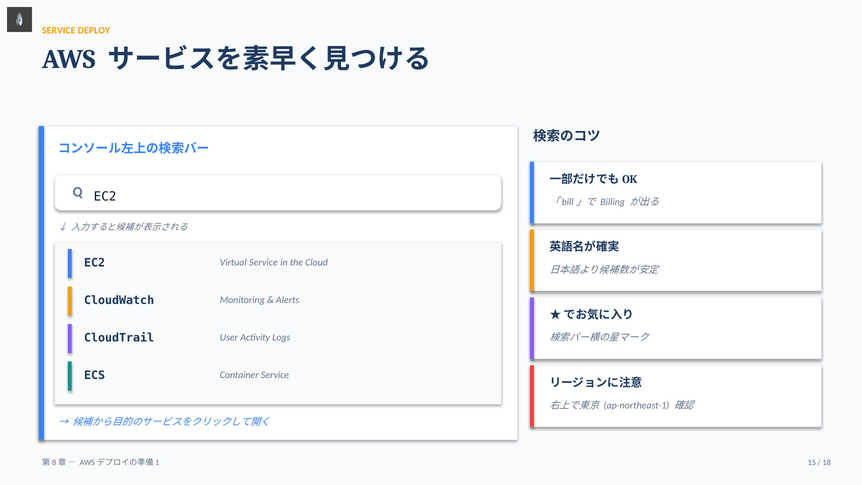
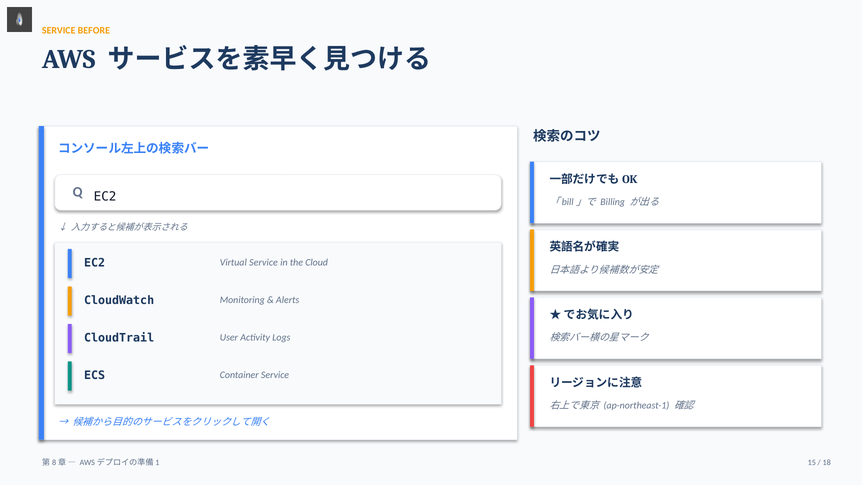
DEPLOY: DEPLOY -> BEFORE (94, 31)
